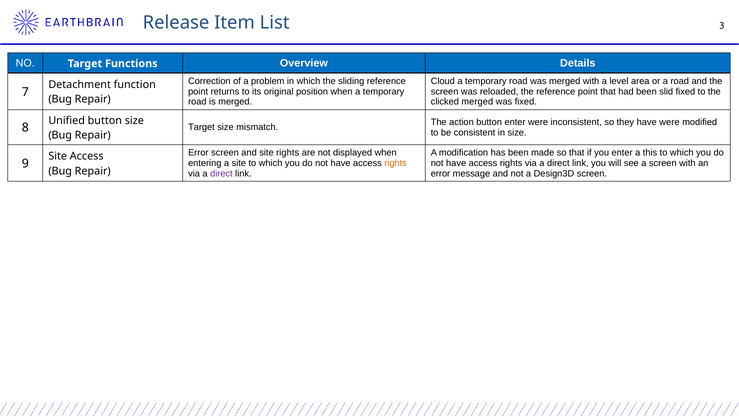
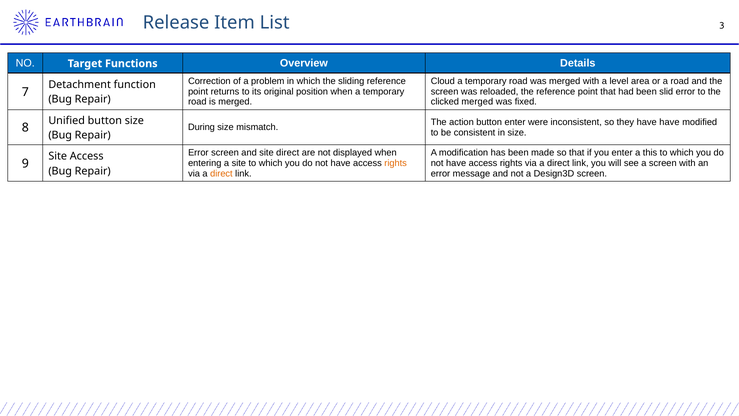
slid fixed: fixed -> error (685, 91)
have were: were -> have (669, 122)
Target: Target -> During (201, 127)
site rights: rights -> direct (288, 153)
direct colour: purple -> orange (221, 173)
